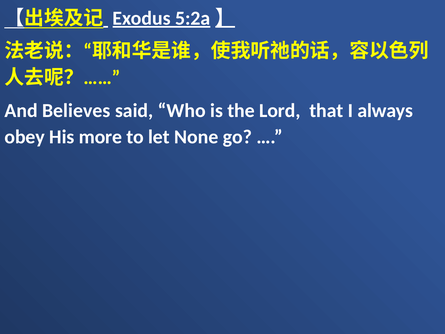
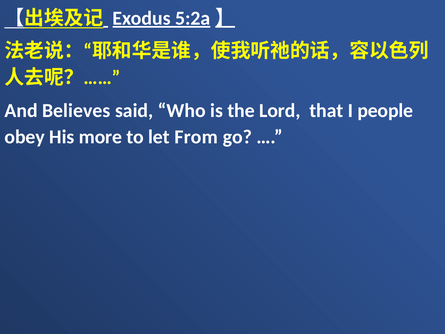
always: always -> people (385, 110)
None: None -> From (196, 137)
